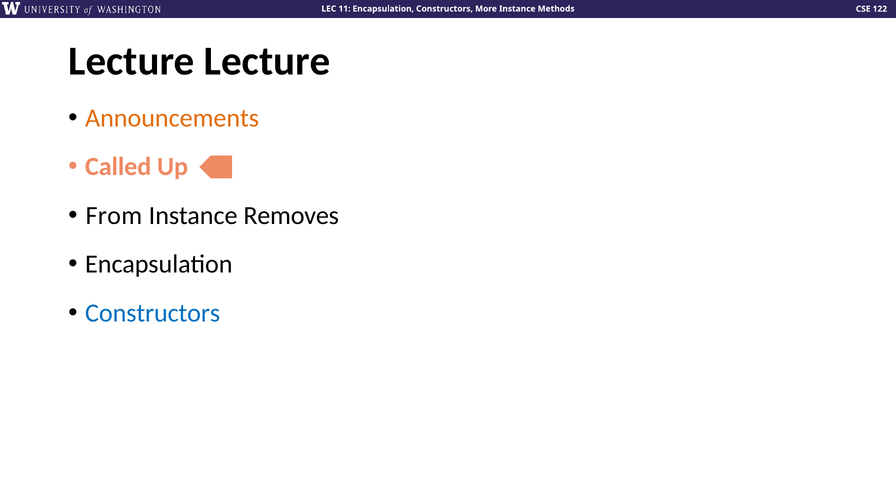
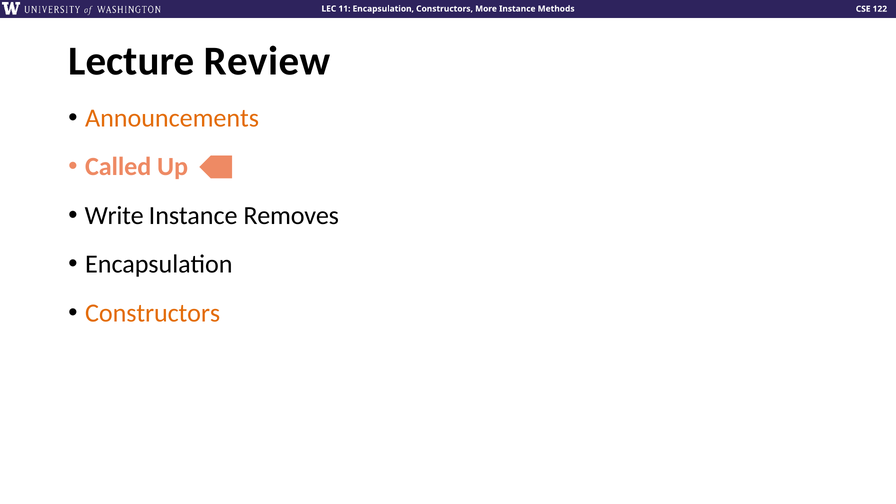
Lecture Lecture: Lecture -> Review (267, 61)
From: From -> Write (114, 215)
Constructors colour: blue -> orange (153, 313)
